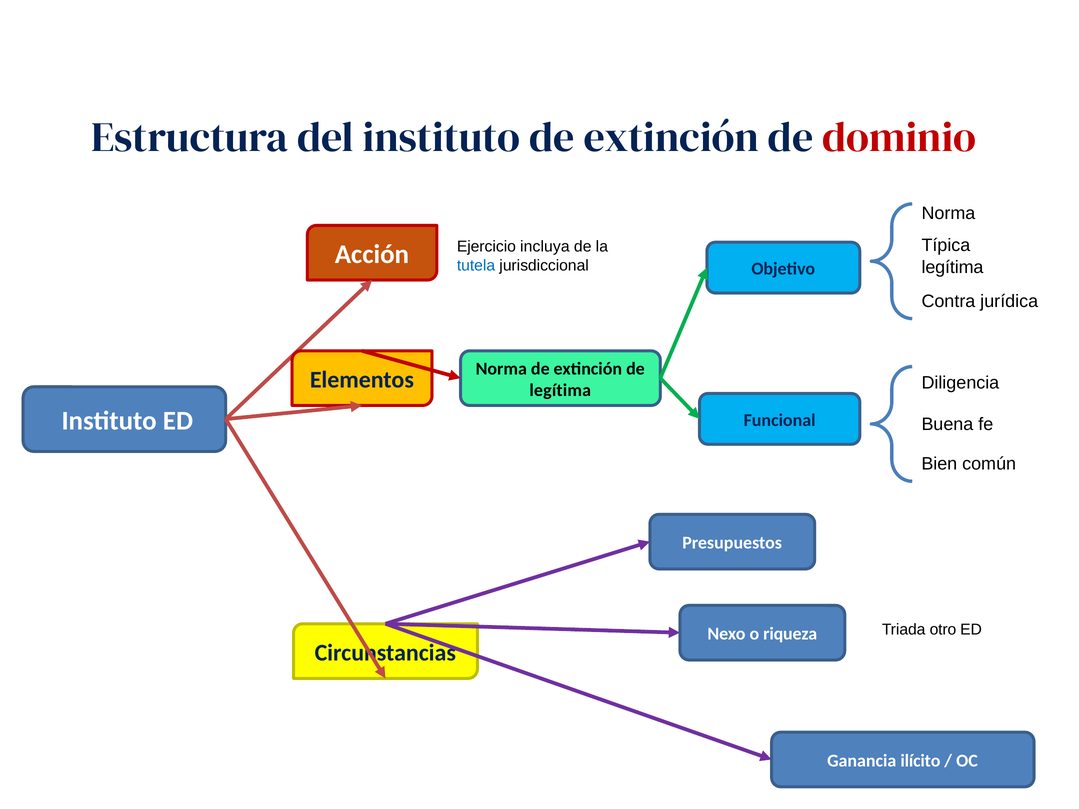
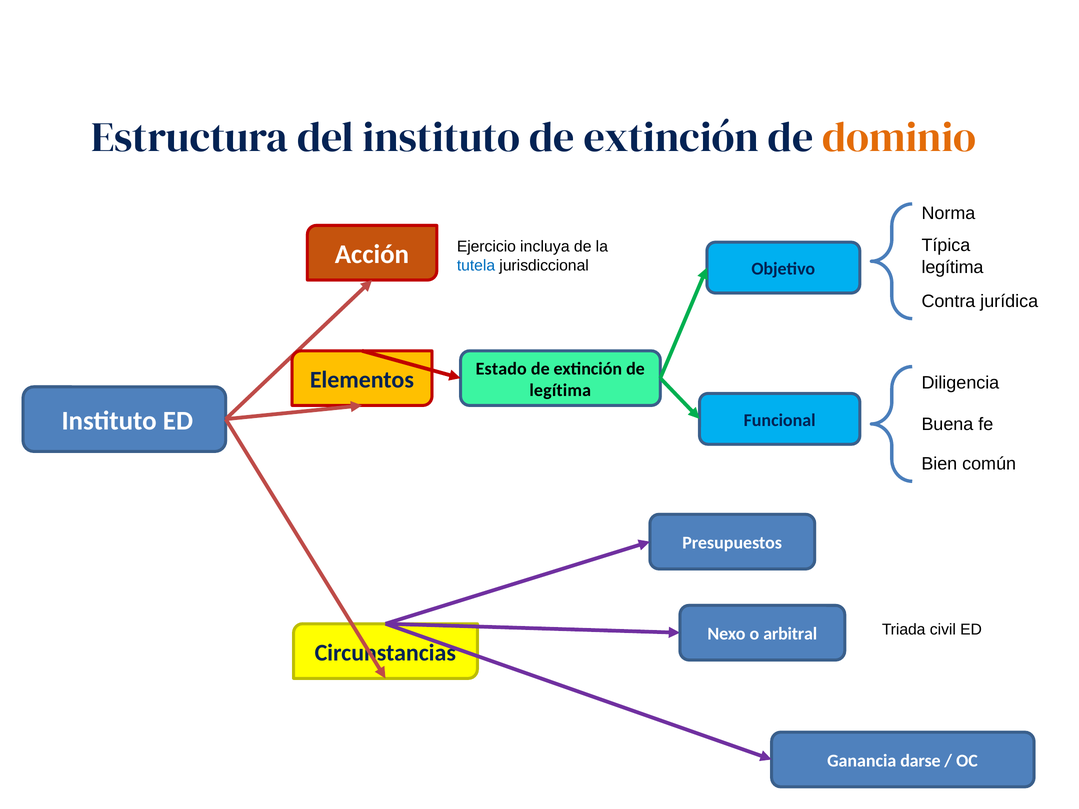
dominio colour: red -> orange (899, 138)
Norma: Norma -> Estado (501, 369)
otro: otro -> civil (943, 630)
riqueza: riqueza -> arbitral (790, 634)
ilícito: ilícito -> darse (920, 761)
